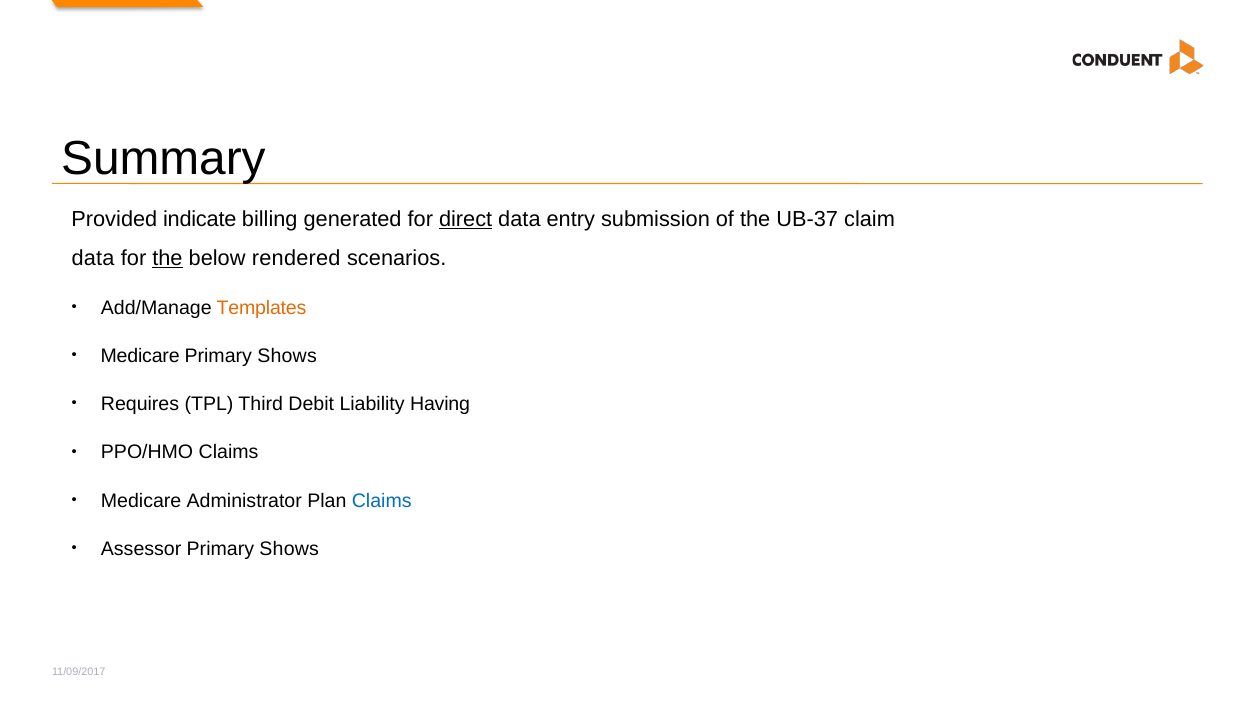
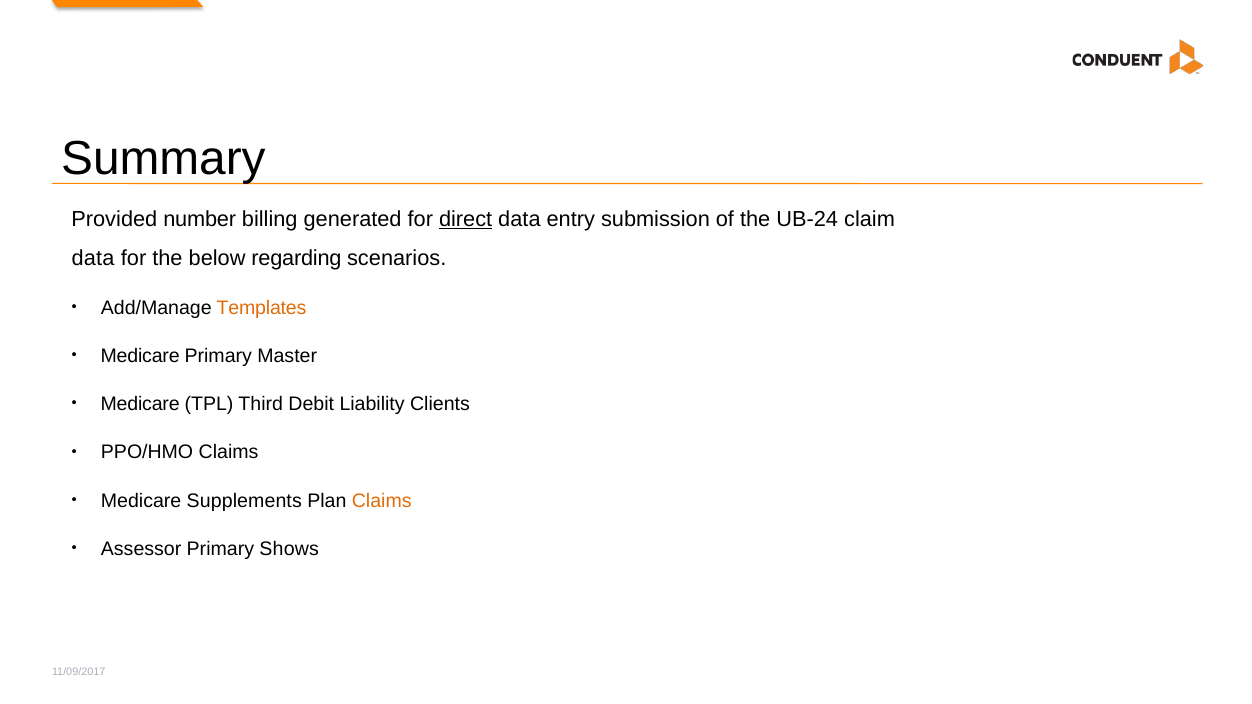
indicate: indicate -> number (200, 219)
UB-37: UB-37 -> UB-24 (807, 219)
the underline: present -> none (167, 258)
rendered: rendered -> regarding (296, 258)
Shows: Shows -> Master (287, 356)
Requires: Requires -> Medicare (140, 404)
Having: Having -> Clients (440, 404)
Administrator: Administrator -> Supplements (244, 501)
Claims colour: blue -> orange (382, 501)
